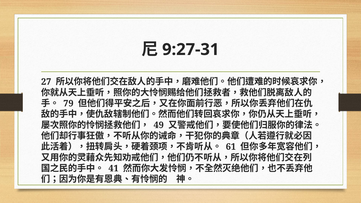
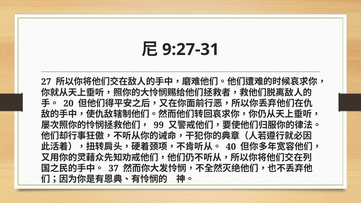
79: 79 -> 20 (68, 103)
49: 49 -> 99 (159, 125)
61: 61 -> 40 (231, 147)
41: 41 -> 37 (114, 168)
